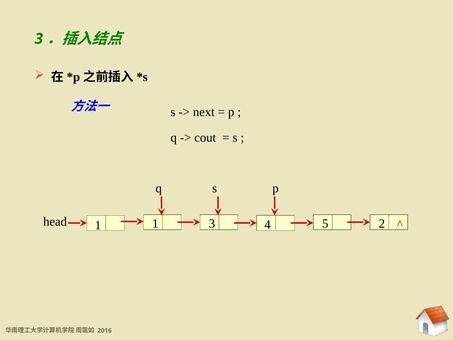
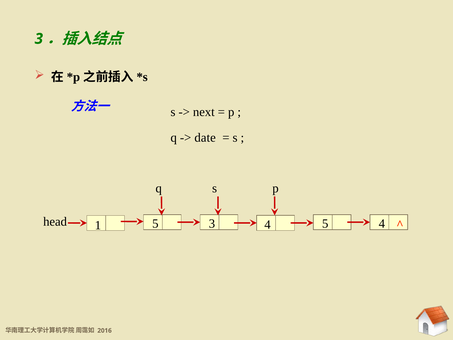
cout: cout -> date (205, 138)
5 2: 2 -> 4 (382, 224)
1 1: 1 -> 5 (155, 224)
